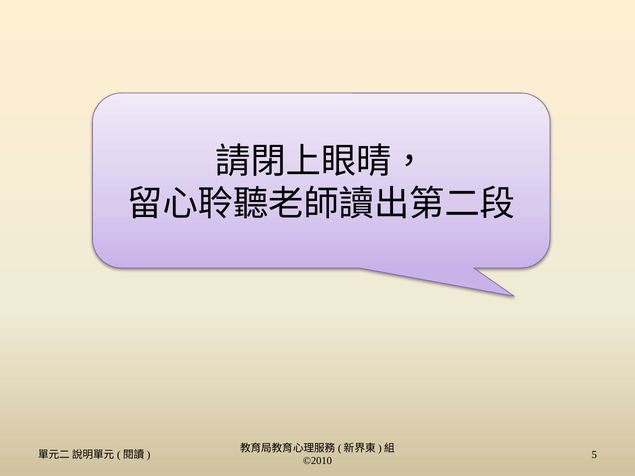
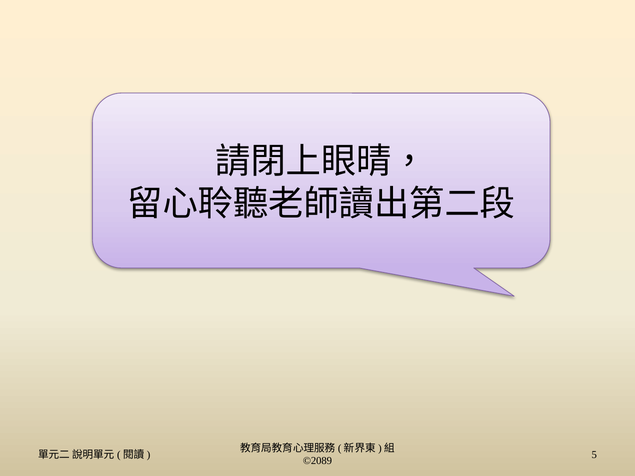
©2010: ©2010 -> ©2089 (317, 461)
